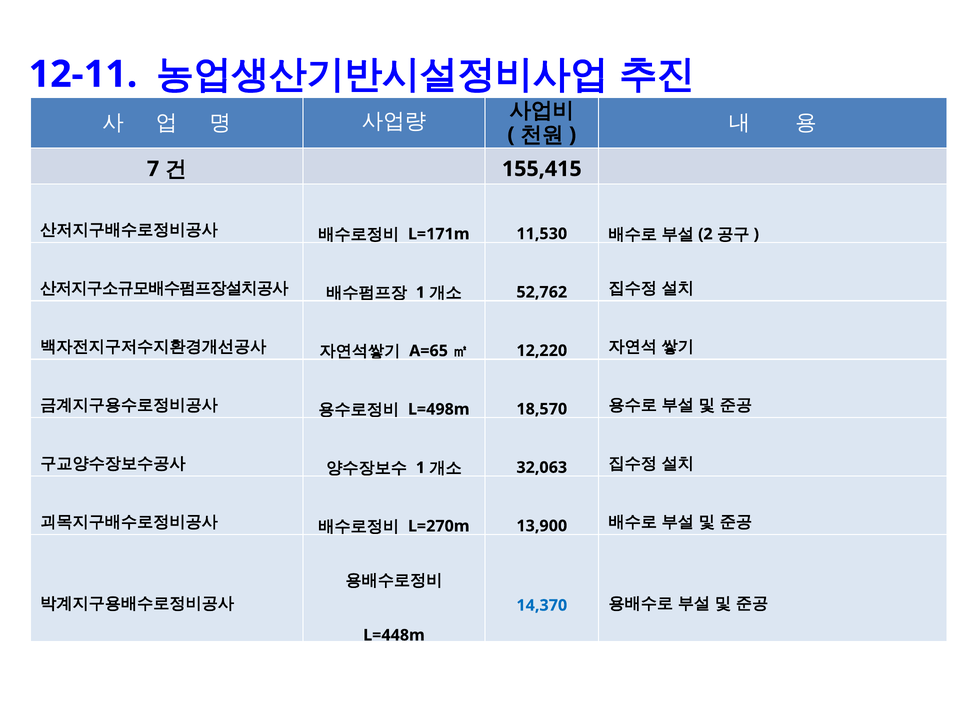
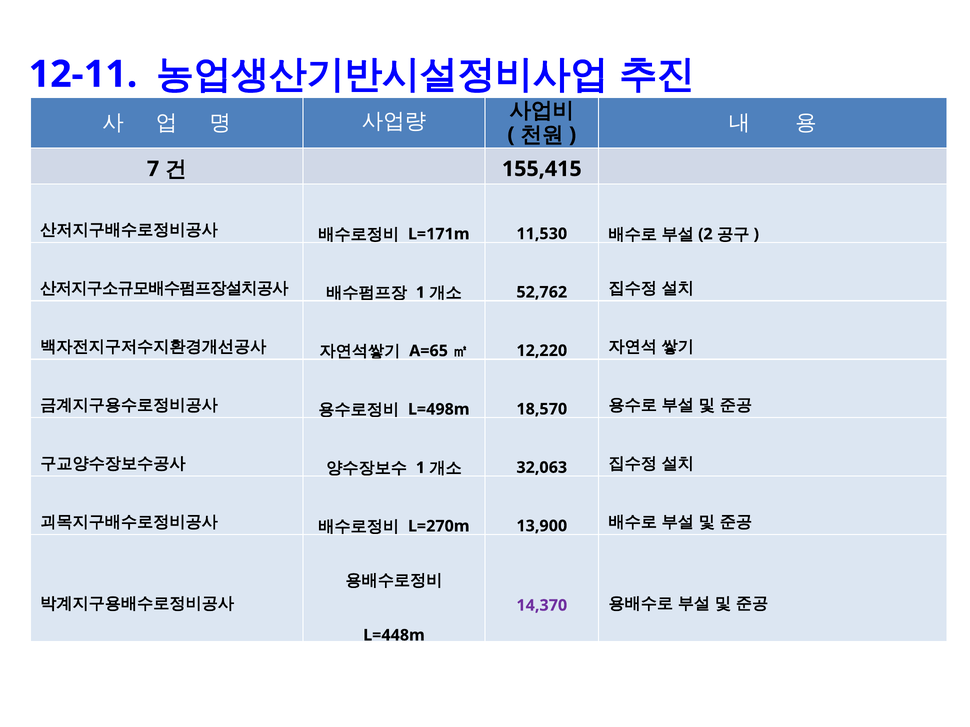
14,370 colour: blue -> purple (542, 606)
